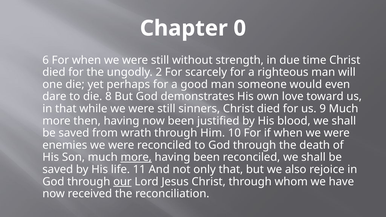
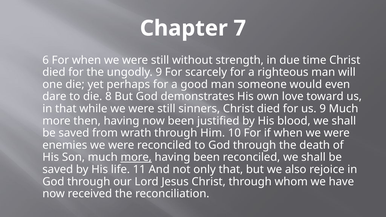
0: 0 -> 7 (240, 28)
ungodly 2: 2 -> 9 (159, 72)
our underline: present -> none (122, 182)
